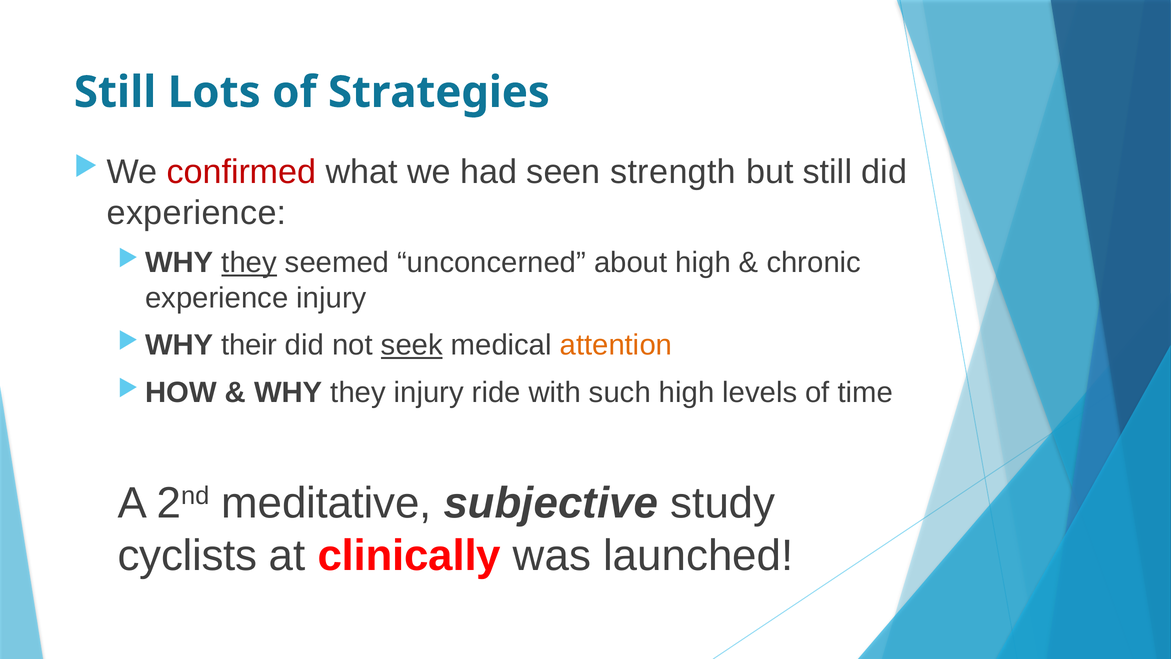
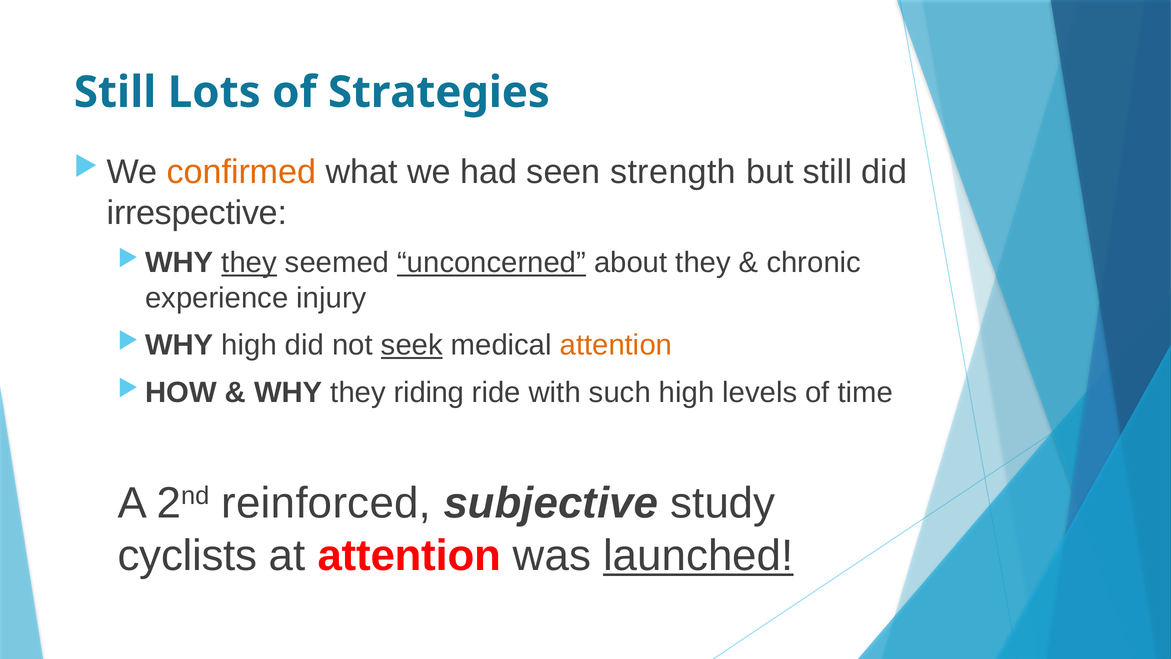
confirmed colour: red -> orange (242, 172)
experience: experience -> irrespective (197, 213)
unconcerned underline: none -> present (492, 263)
about high: high -> they (703, 263)
their: their -> high (249, 345)
they injury: injury -> riding (429, 392)
meditative: meditative -> reinforced (326, 503)
at clinically: clinically -> attention (409, 556)
launched underline: none -> present (698, 556)
